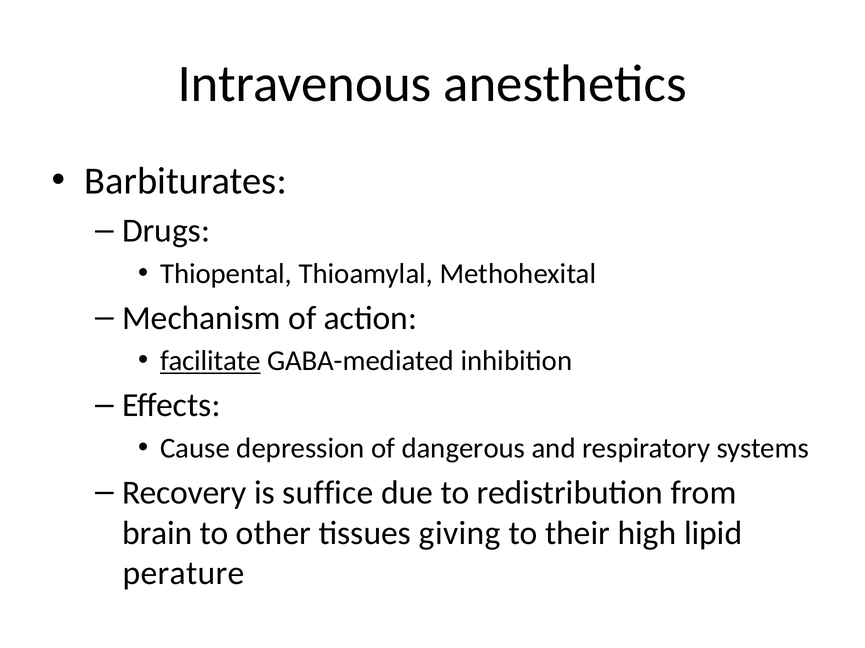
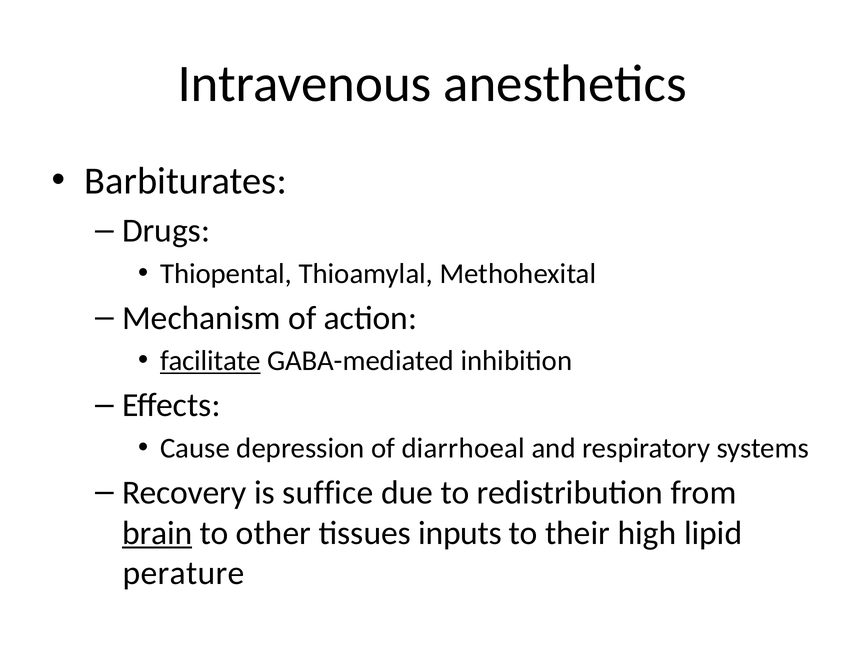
dangerous: dangerous -> diarrhoeal (463, 449)
brain underline: none -> present (157, 534)
giving: giving -> inputs (460, 534)
